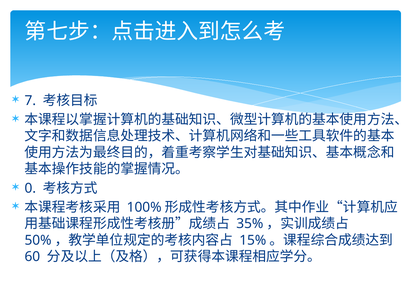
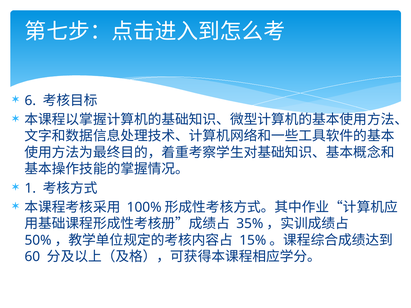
7: 7 -> 6 (30, 101)
0: 0 -> 1 (30, 188)
